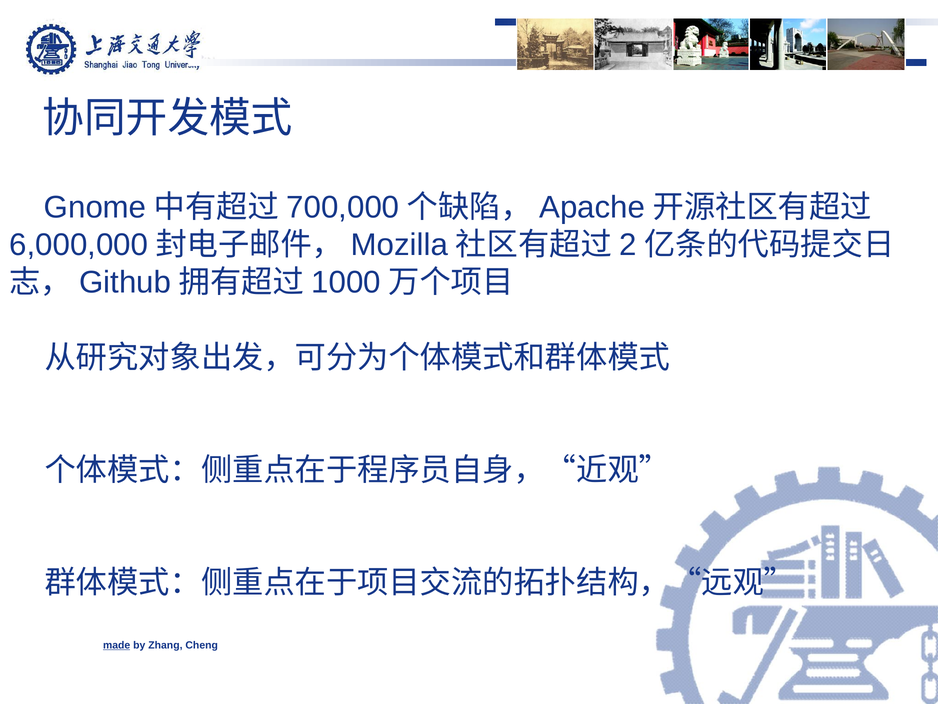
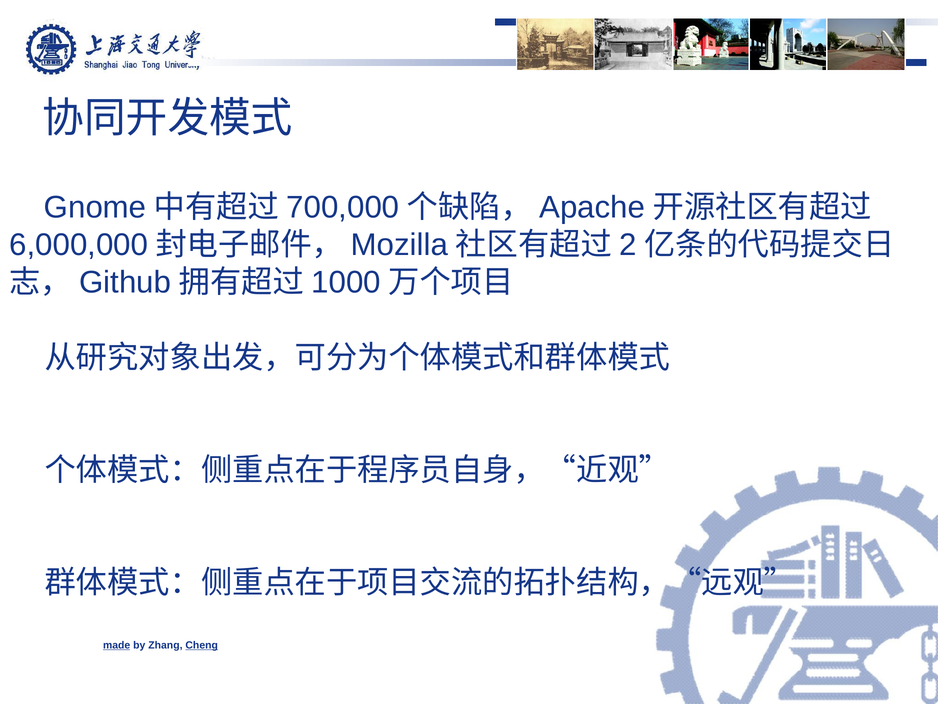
Cheng underline: none -> present (202, 645)
